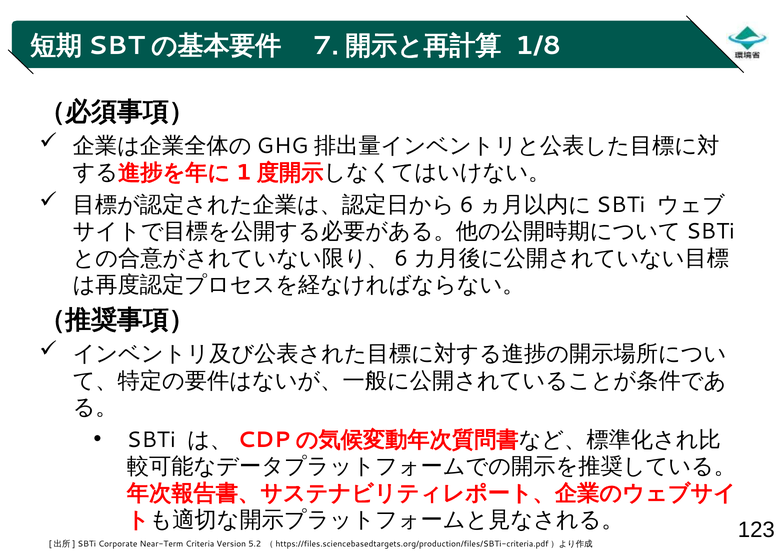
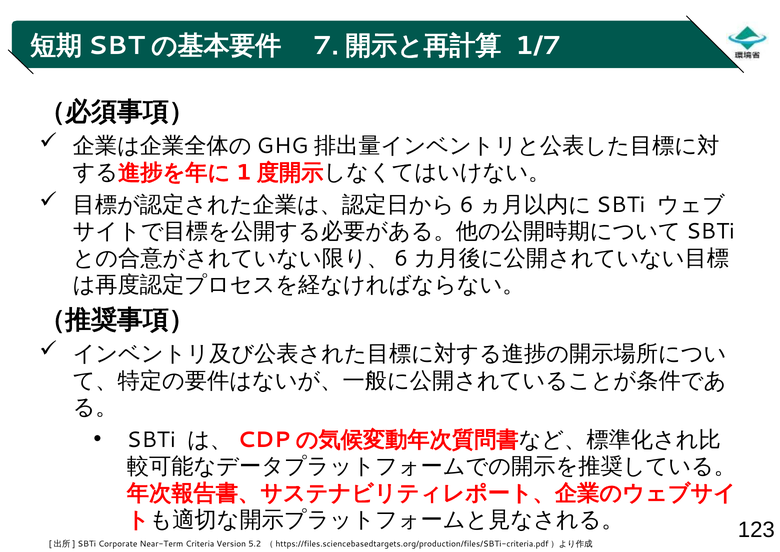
1/8: 1/8 -> 1/7 (538, 46)
